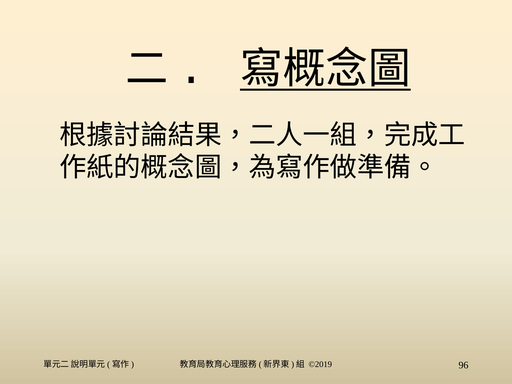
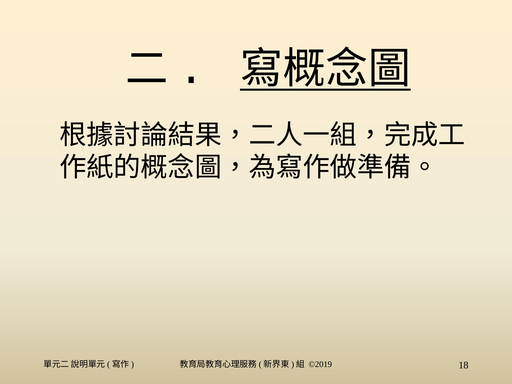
96: 96 -> 18 (463, 365)
